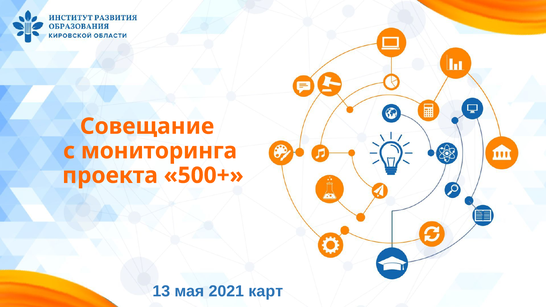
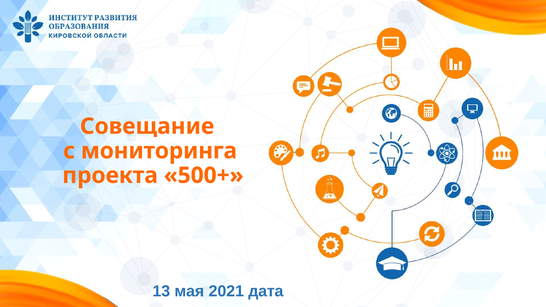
карт: карт -> дата (266, 292)
